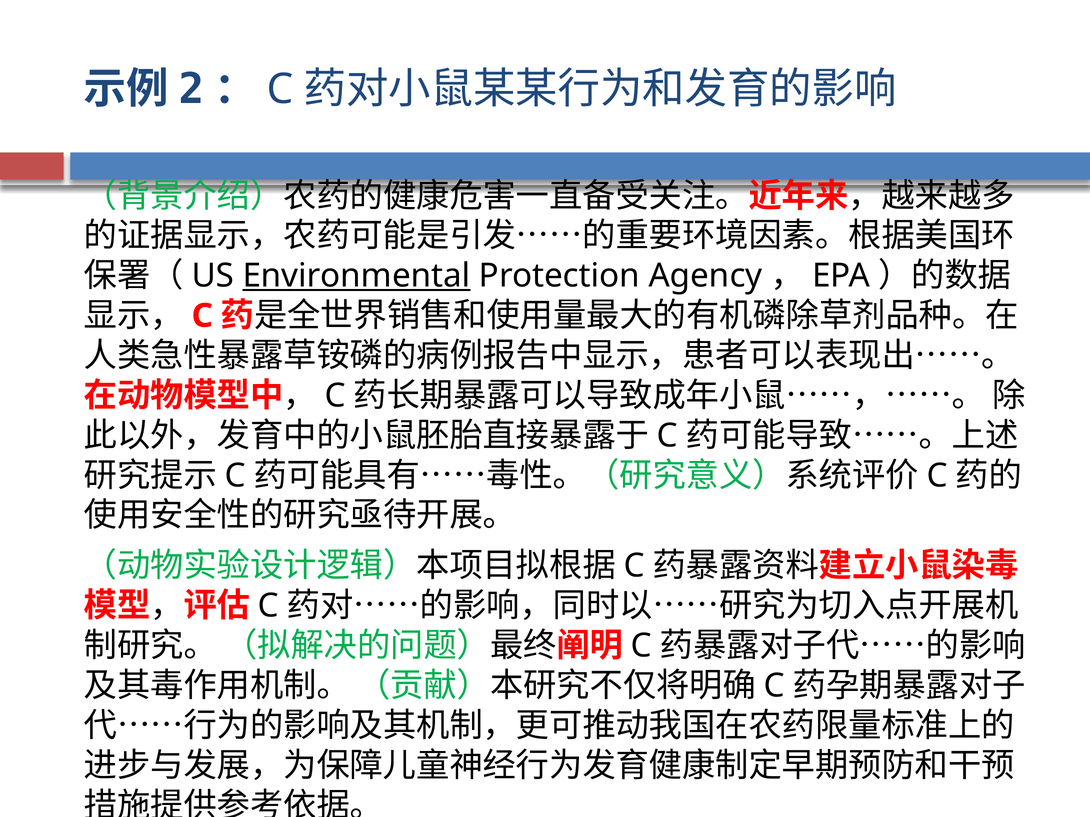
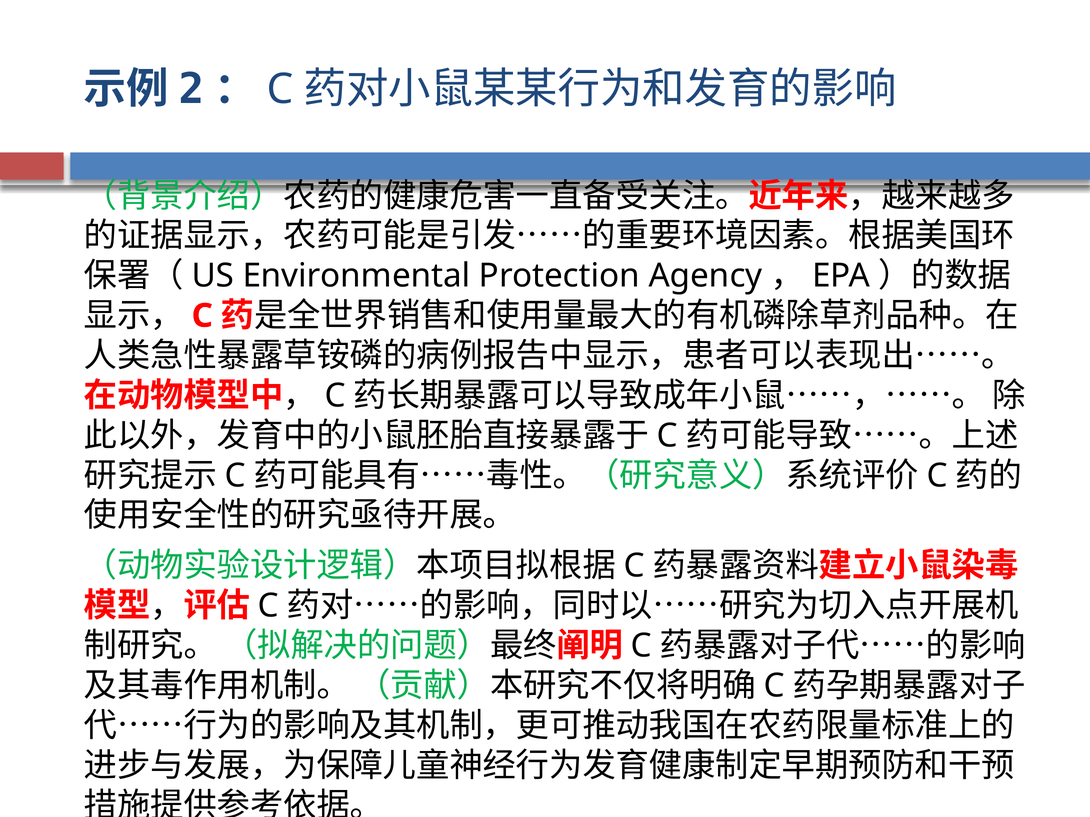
Environmental underline: present -> none (356, 276)
